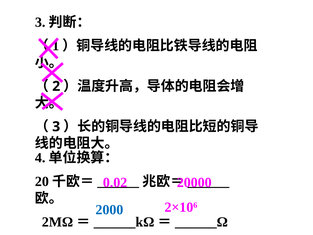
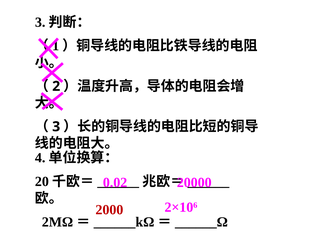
2000 colour: blue -> red (109, 210)
